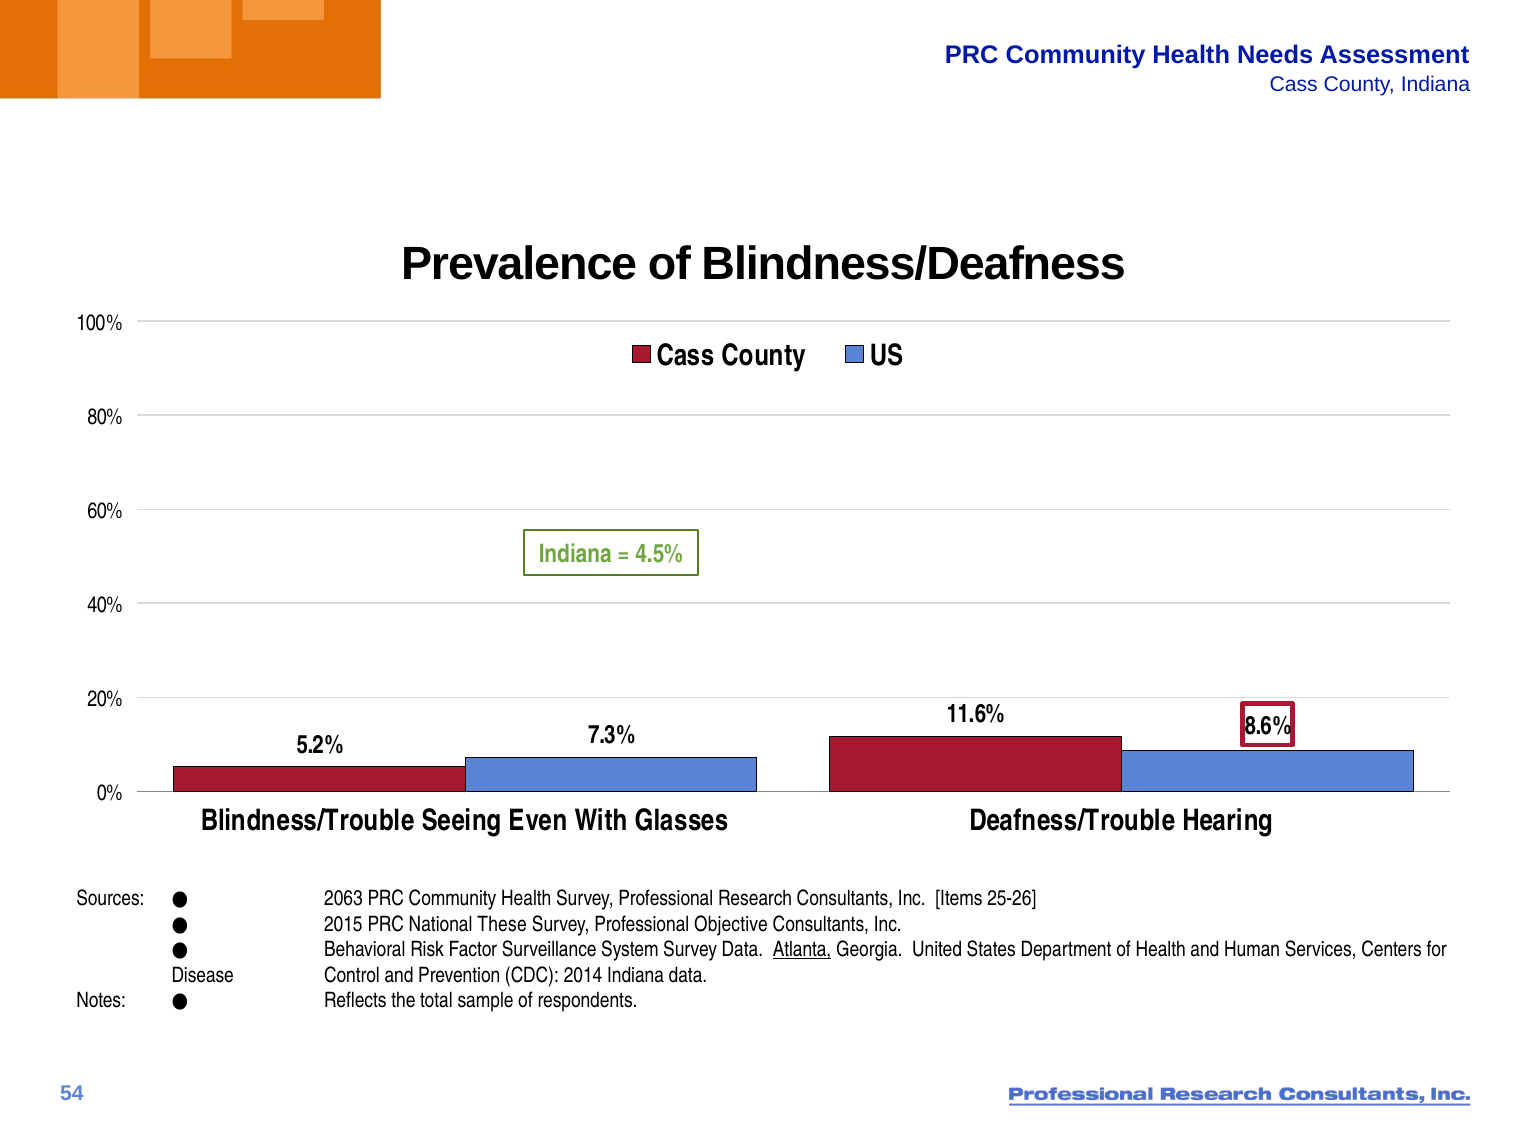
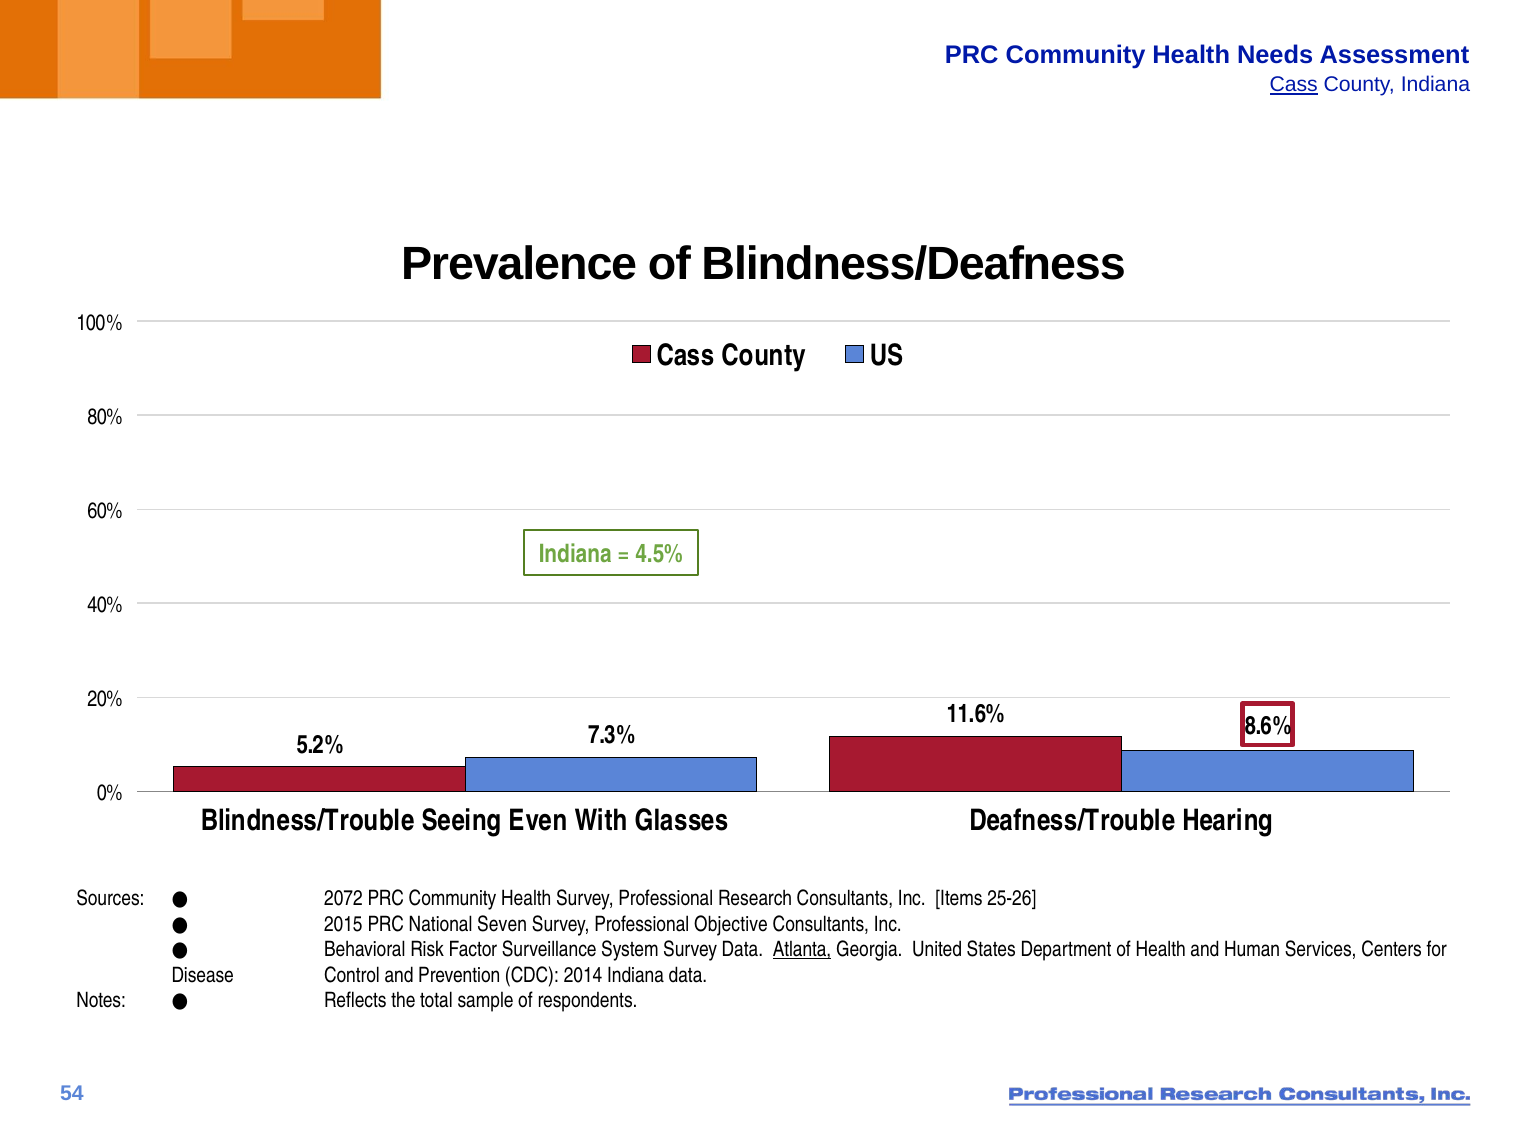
Cass underline: none -> present (1294, 85)
2063: 2063 -> 2072 (343, 899)
These: These -> Seven (502, 924)
